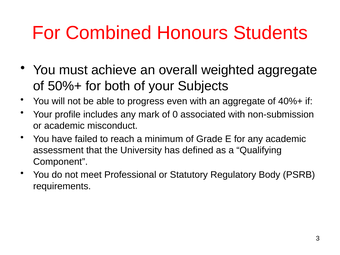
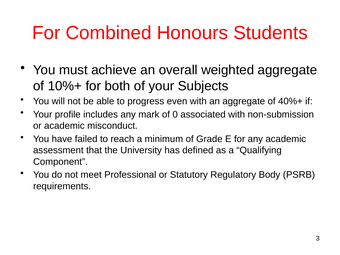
50%+: 50%+ -> 10%+ (65, 86)
